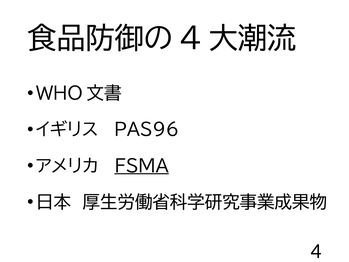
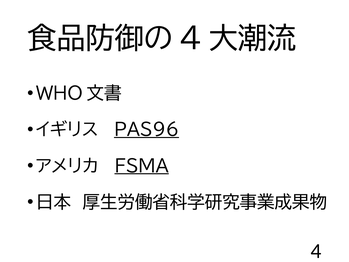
PAS96 underline: none -> present (147, 130)
